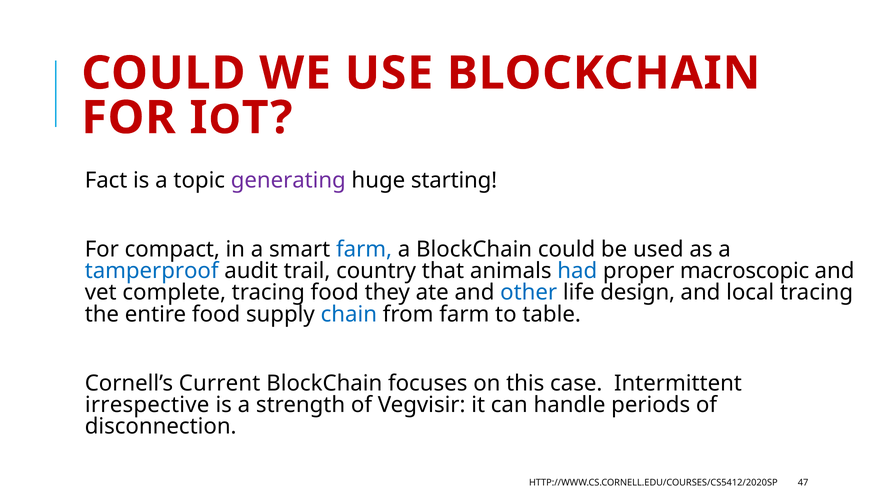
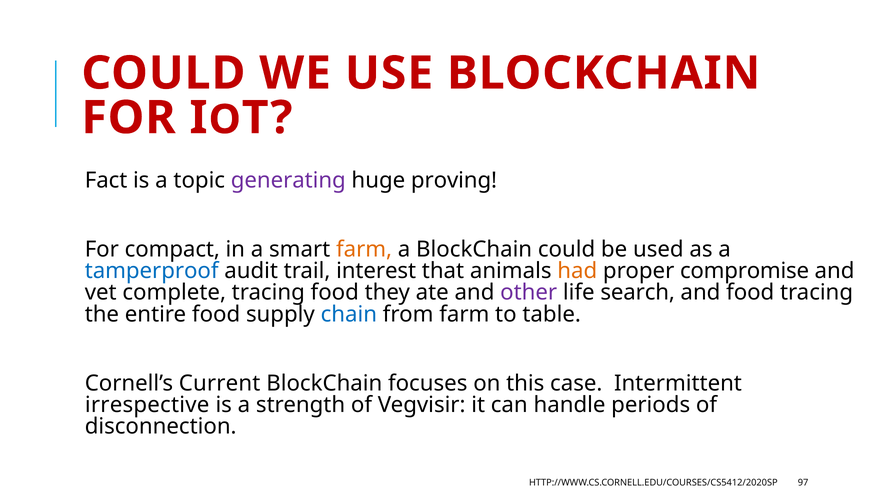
starting: starting -> proving (454, 180)
farm colour: blue -> orange (364, 249)
country: country -> interest (376, 271)
had colour: blue -> orange (577, 271)
macroscopic: macroscopic -> compromise (745, 271)
other colour: blue -> purple (529, 292)
design: design -> search (638, 292)
and local: local -> food (750, 292)
47: 47 -> 97 (803, 482)
